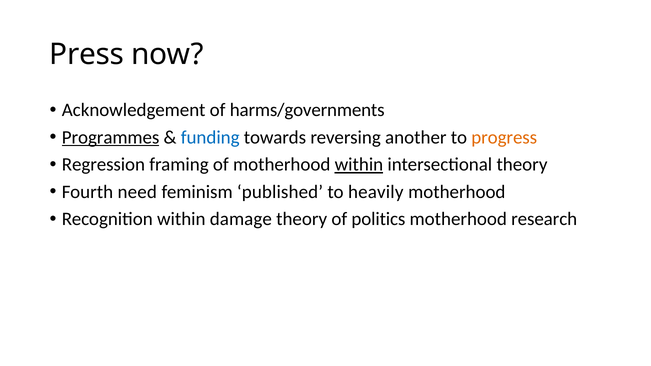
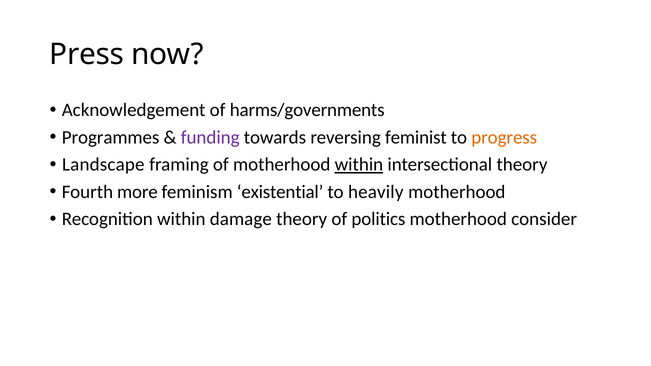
Programmes underline: present -> none (111, 137)
funding colour: blue -> purple (210, 137)
another: another -> feminist (416, 137)
Regression: Regression -> Landscape (103, 165)
need: need -> more (137, 192)
published: published -> existential (280, 192)
research: research -> consider (544, 219)
